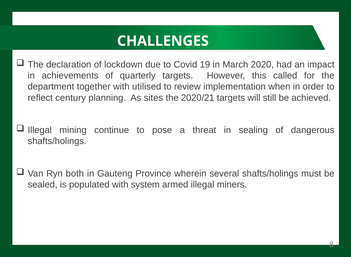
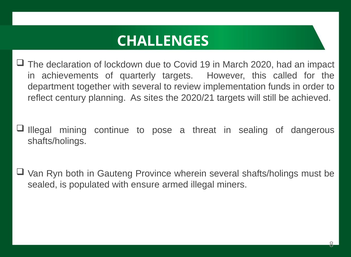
with utilised: utilised -> several (147, 87)
when: when -> funds (279, 87)
system: system -> ensure (145, 184)
